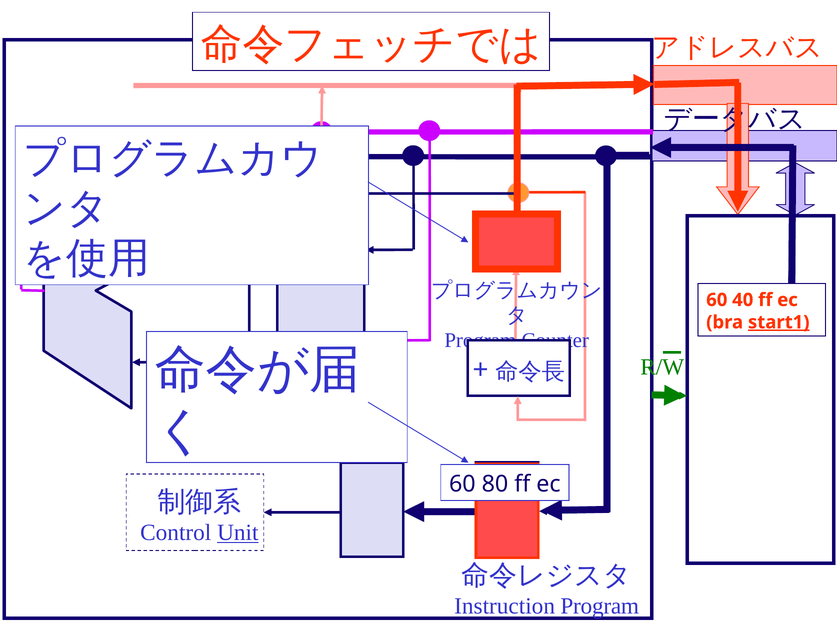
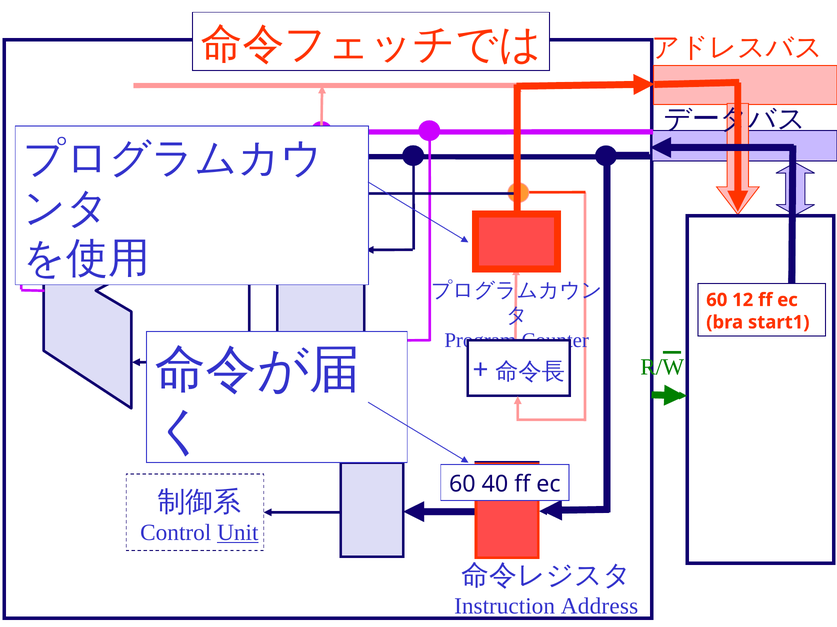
40: 40 -> 12 (743, 300)
start1 underline: present -> none (779, 323)
80: 80 -> 40 (495, 485)
Instruction Program: Program -> Address (600, 607)
